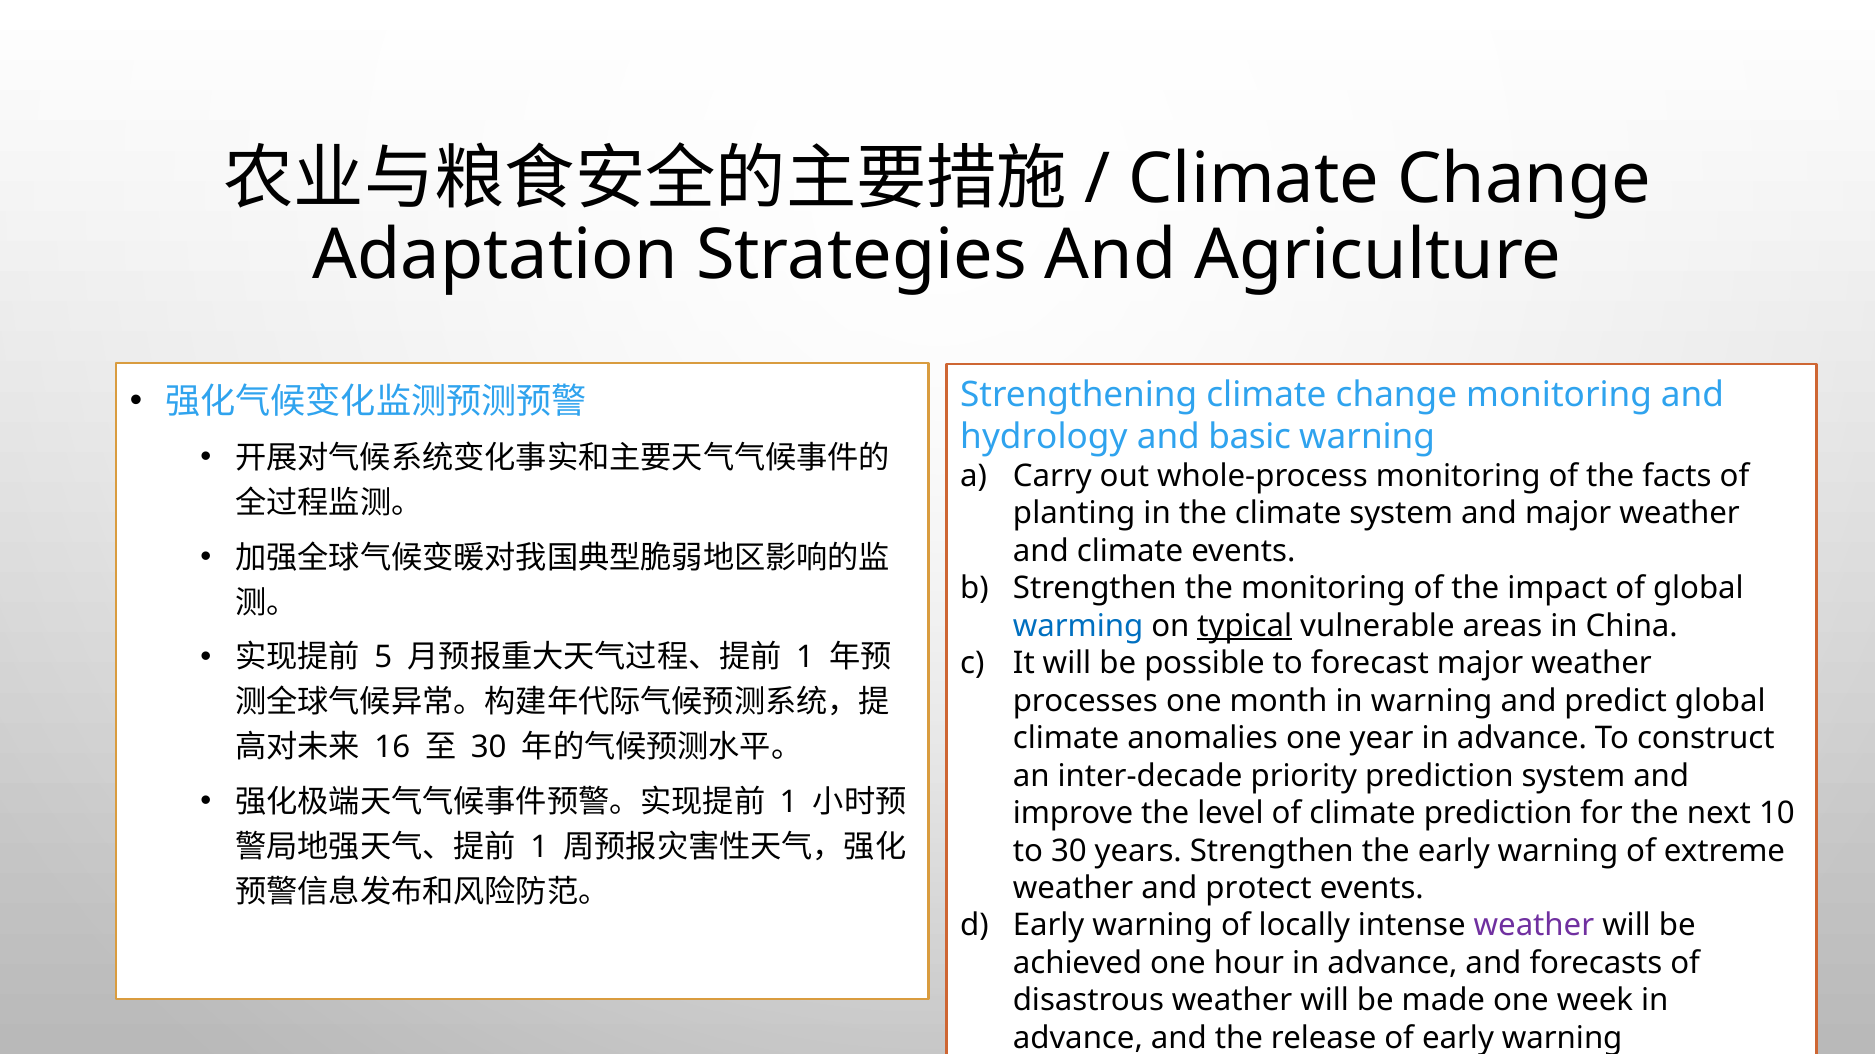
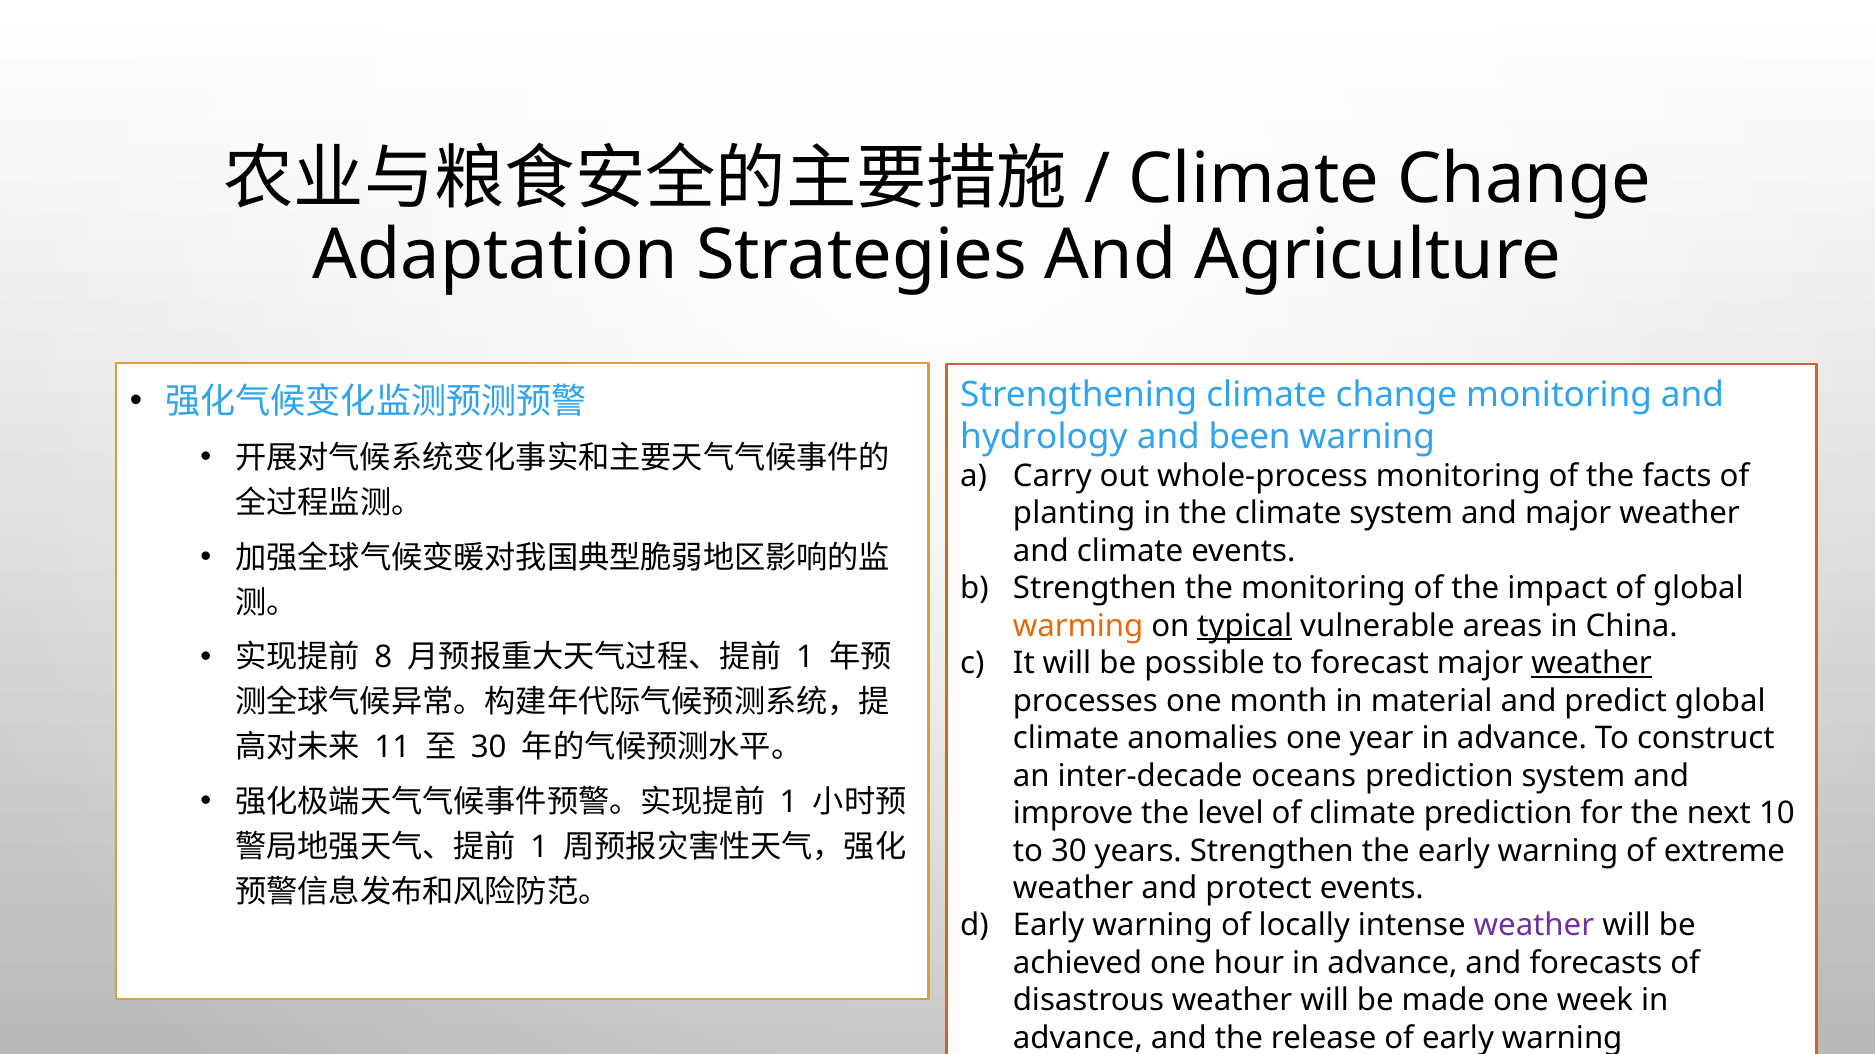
basic: basic -> been (1250, 437)
warming colour: blue -> orange (1078, 626)
5: 5 -> 8 (383, 658)
weather underline: none -> present (1592, 664)
in warning: warning -> material (1432, 701)
16: 16 -> 11 (392, 748)
priority: priority -> oceans (1304, 776)
